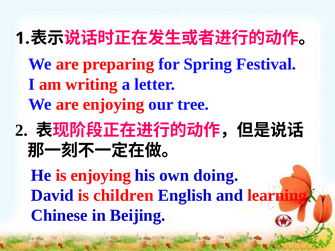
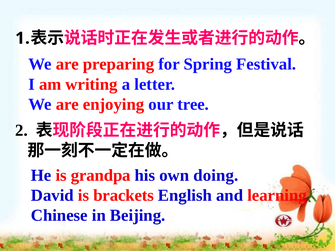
is enjoying: enjoying -> grandpa (101, 175)
children: children -> brackets (124, 196)
